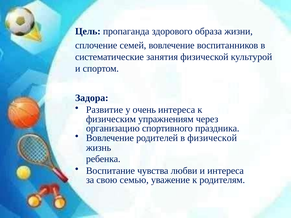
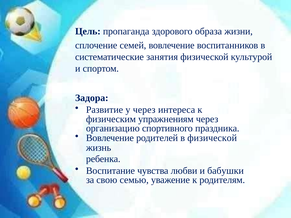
у очень: очень -> через (144, 110)
и интереса: интереса -> бабушки (226, 171)
